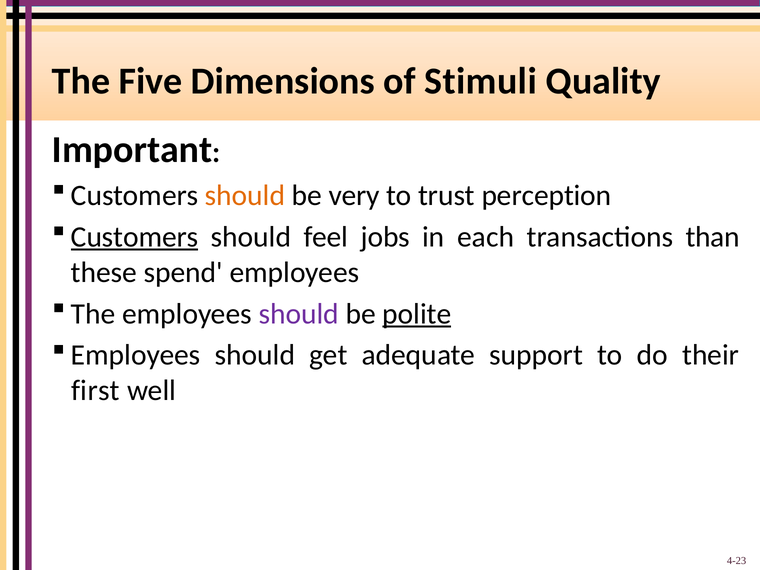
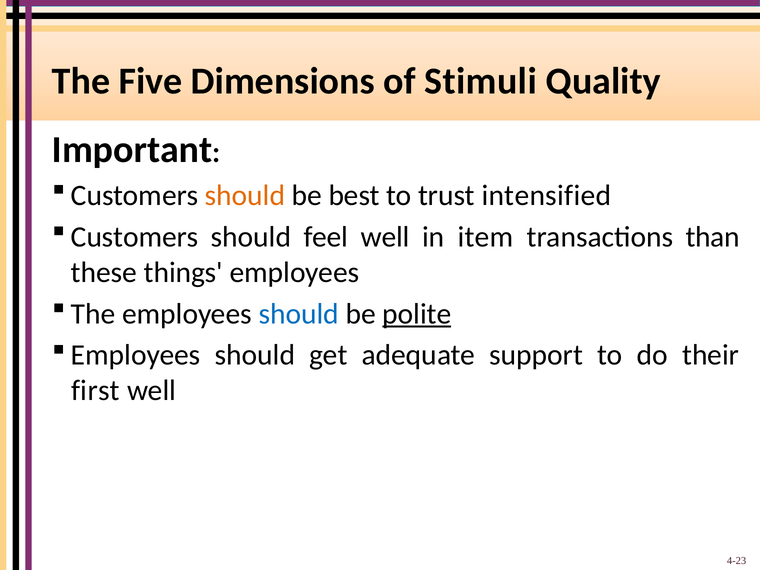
very: very -> best (354, 195)
perception: perception -> intensified (546, 195)
Customers underline: present -> none (135, 237)
feel jobs: jobs -> well (385, 237)
each: each -> item (486, 237)
spend: spend -> things (183, 272)
should colour: purple -> blue (299, 314)
